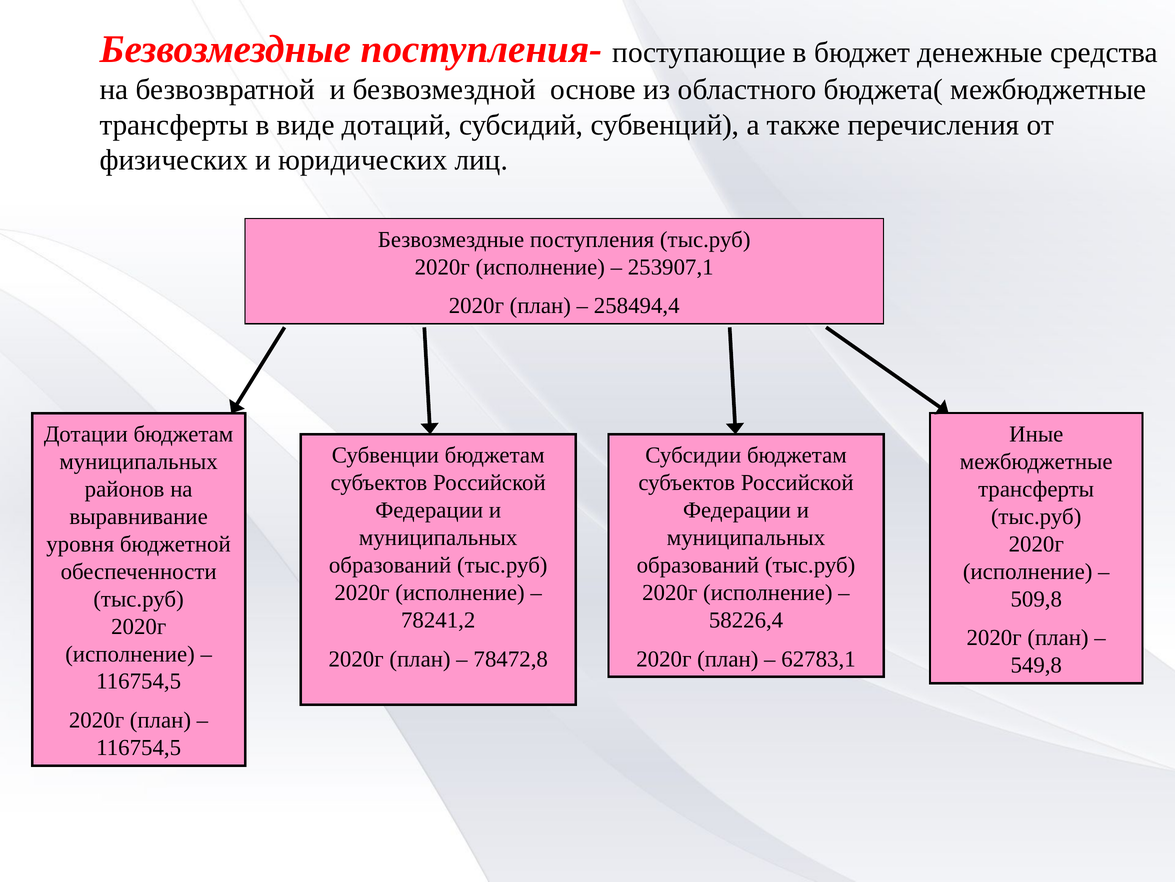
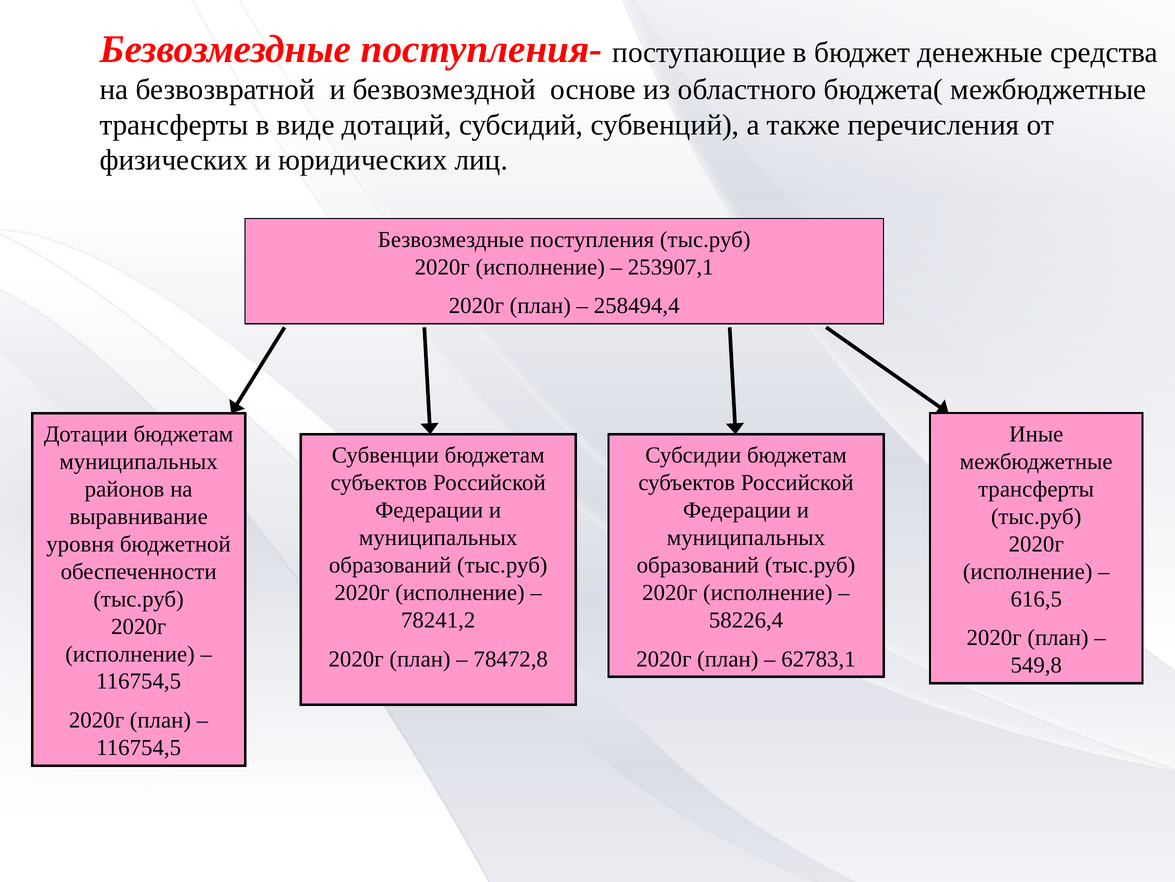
509,8: 509,8 -> 616,5 (1036, 599)
